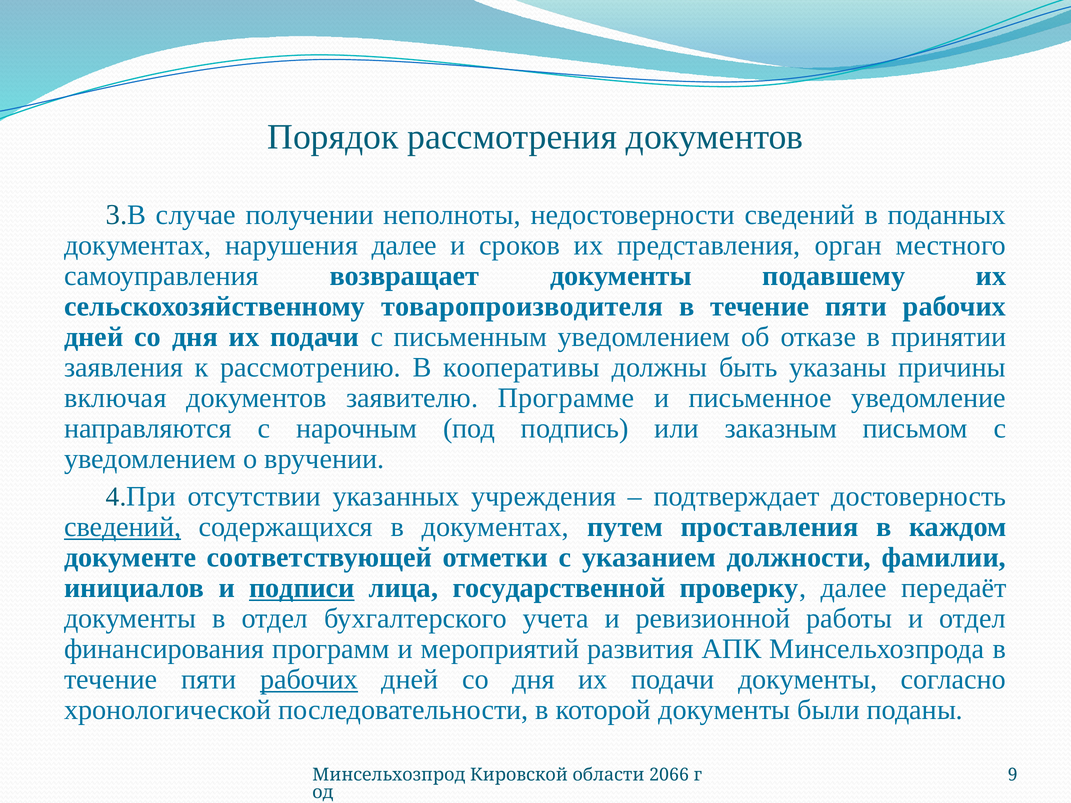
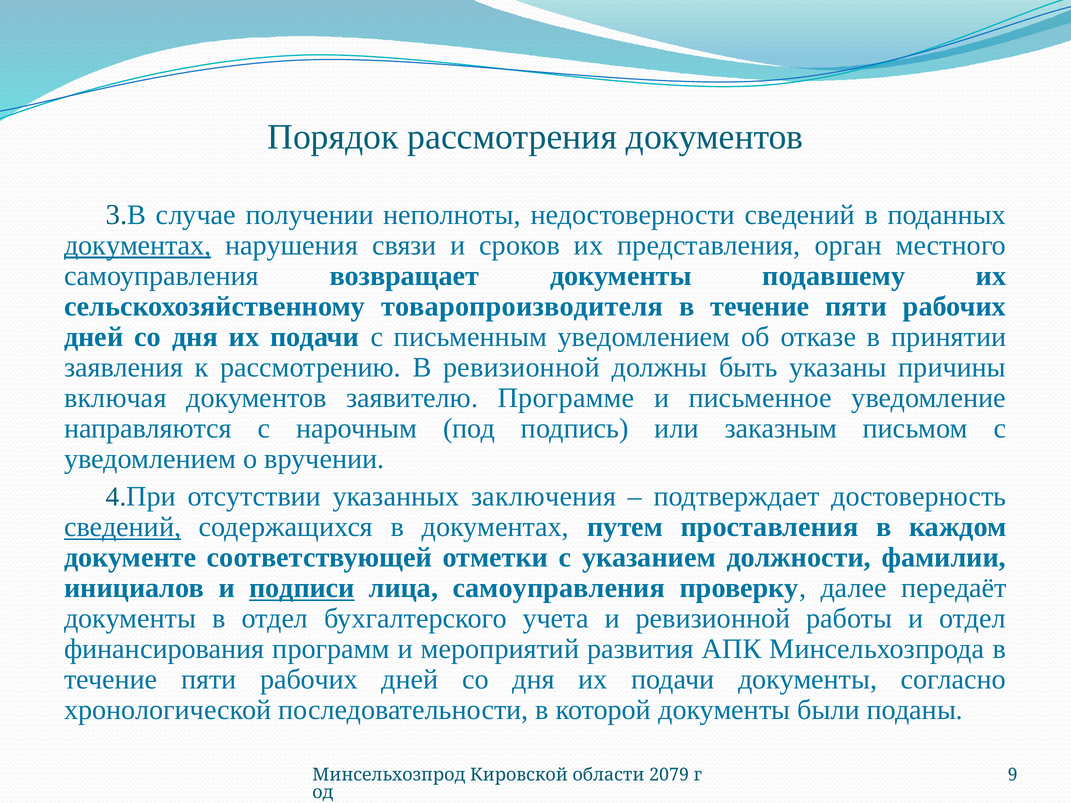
документах underline: none -> present (138, 245)
нарушения далее: далее -> связи (404, 245)
В кооперативы: кооперативы -> ревизионной (521, 368)
учреждения: учреждения -> заключения (544, 497)
лица государственной: государственной -> самоуправления (559, 588)
рабочих underline: present -> none (309, 680)
2066: 2066 -> 2079 (669, 775)
